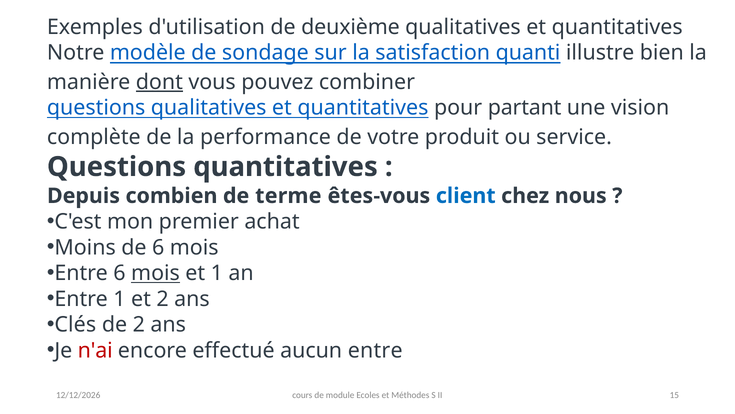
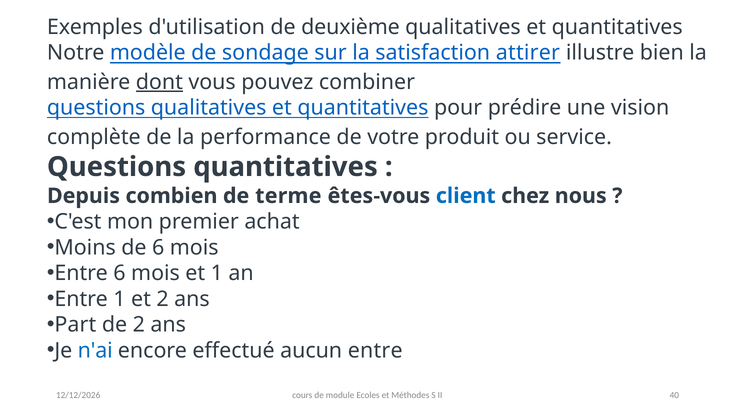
quanti: quanti -> attirer (528, 53)
partant: partant -> prédire (525, 108)
mois underline: present -> none (155, 273)
Clés: Clés -> Part (75, 324)
n'ai colour: red -> blue (95, 350)
15: 15 -> 40 (674, 395)
